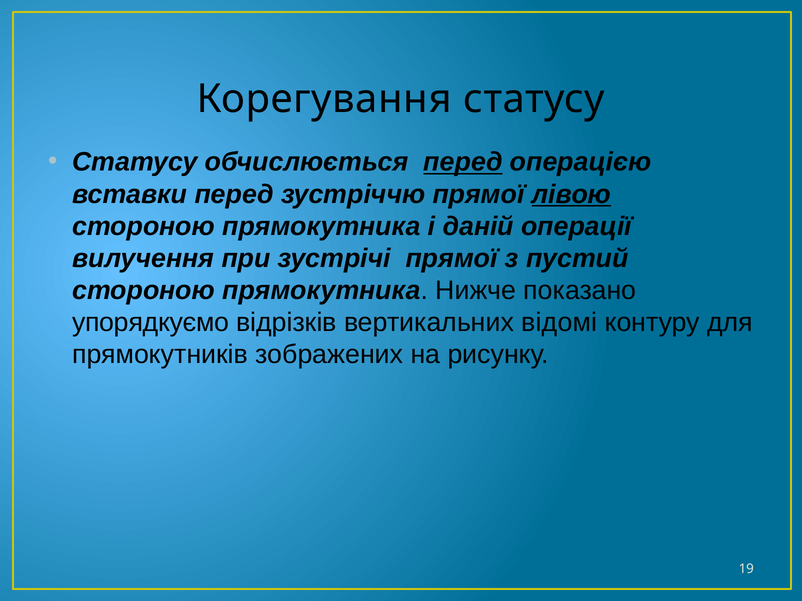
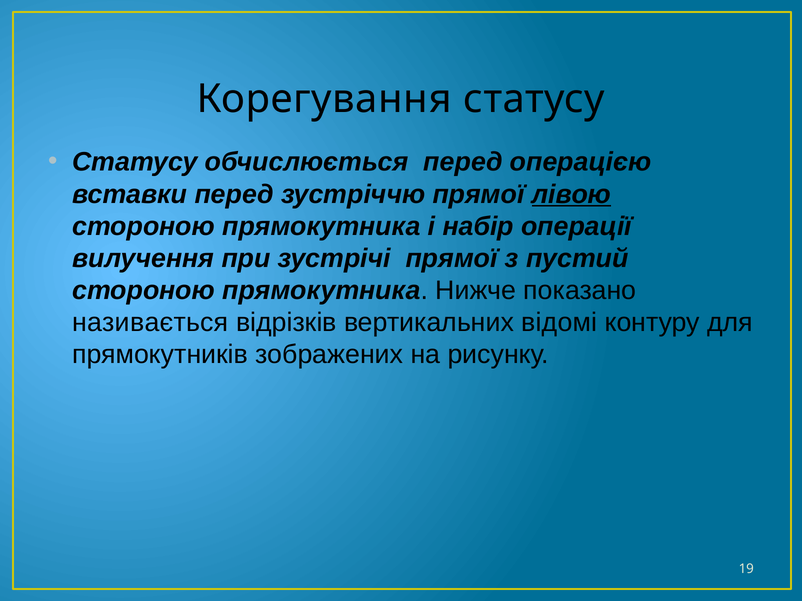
перед underline: present -> none (463, 162)
даній: даній -> набір (478, 226)
упорядкуємо: упорядкуємо -> називається (150, 323)
